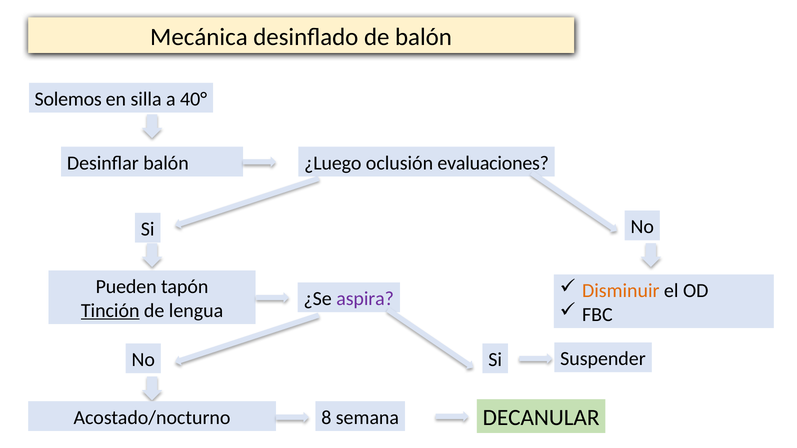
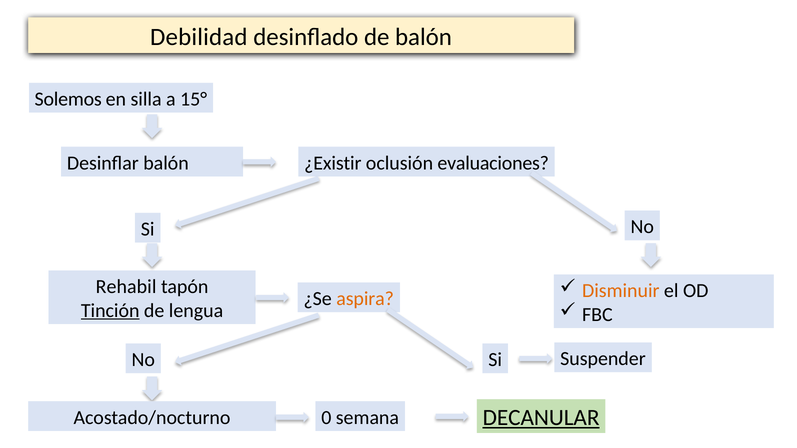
Mecánica: Mecánica -> Debilidad (199, 37)
40°: 40° -> 15° (194, 99)
¿Luego: ¿Luego -> ¿Existir (333, 163)
Pueden: Pueden -> Rehabil (126, 287)
aspira colour: purple -> orange (365, 299)
8: 8 -> 0 (326, 418)
DECANULAR underline: none -> present (541, 418)
